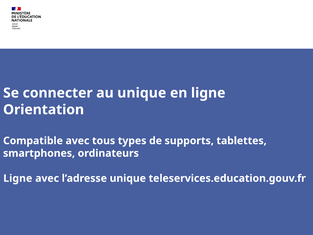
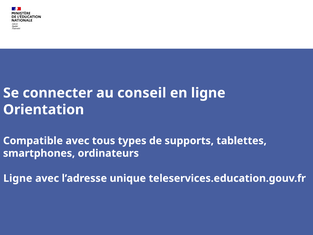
au unique: unique -> conseil (142, 93)
